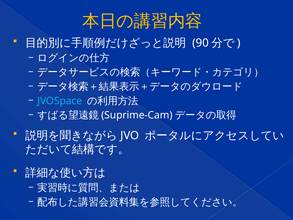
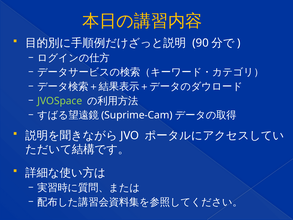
JVOSpace colour: light blue -> light green (60, 101)
